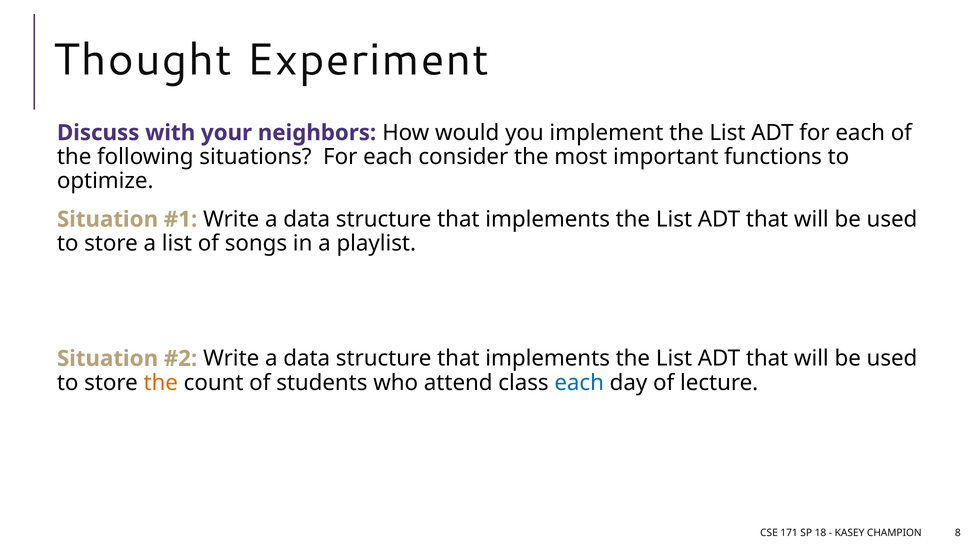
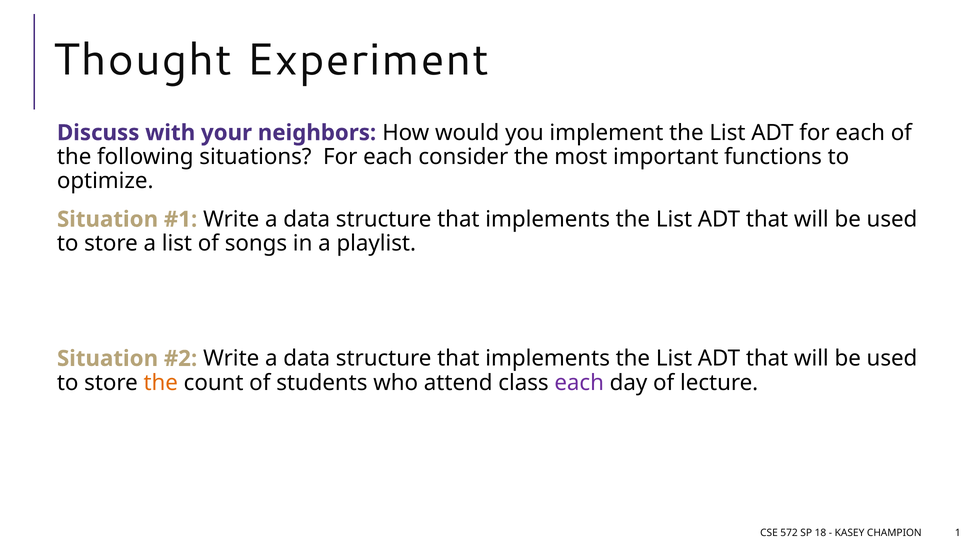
each colour: blue -> purple (579, 382)
171: 171 -> 572 (789, 532)
8: 8 -> 1 (958, 532)
